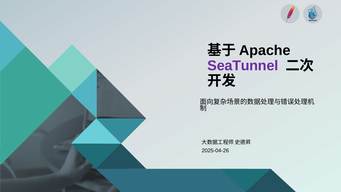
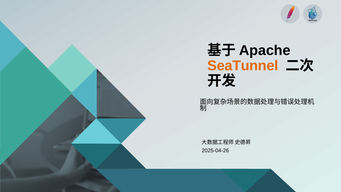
SeaTunnel colour: purple -> orange (243, 66)
